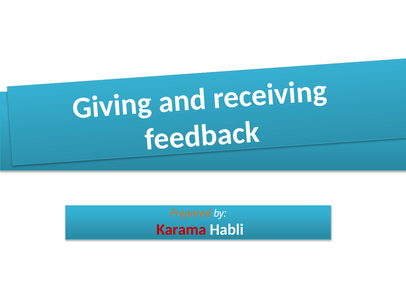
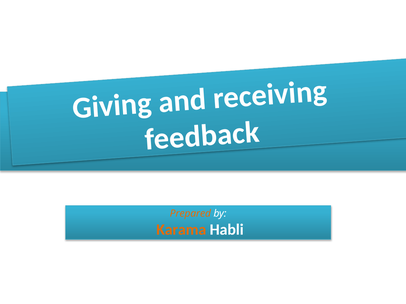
Karama colour: red -> orange (181, 230)
